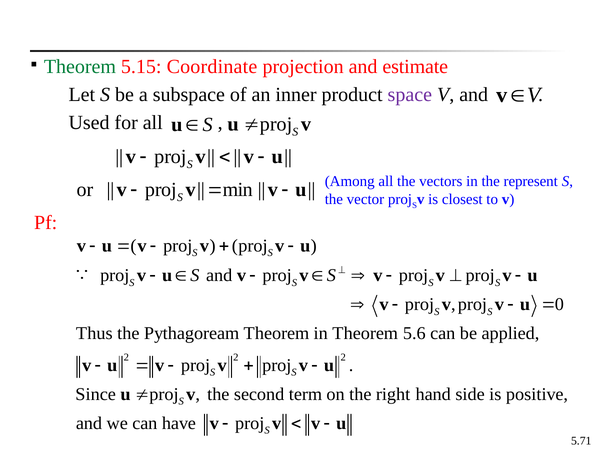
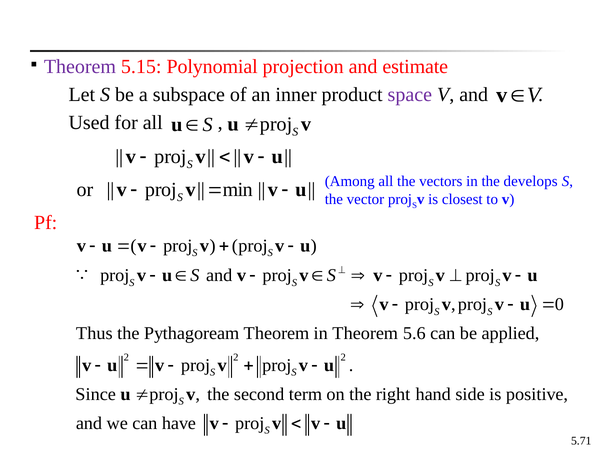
Theorem colour: green -> purple (80, 67)
Coordinate: Coordinate -> Polynomial (212, 67)
represent: represent -> develops (531, 181)
